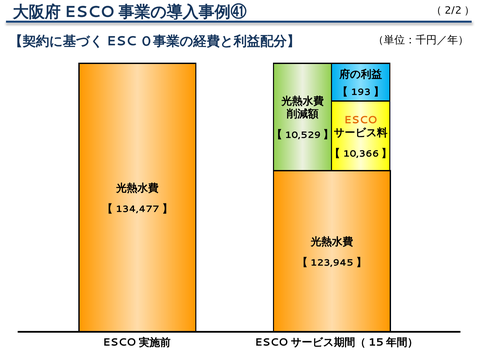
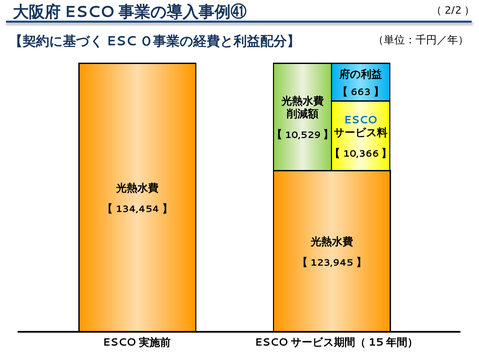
193: 193 -> 663 (361, 92)
ESCO colour: orange -> blue (361, 120)
134,477: 134,477 -> 134,454 (137, 209)
